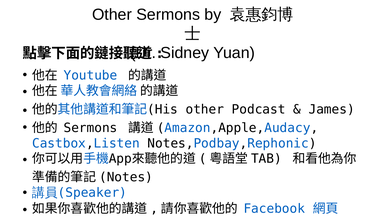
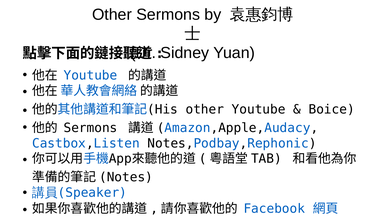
other Podcast: Podcast -> Youtube (259, 109)
James: James -> Boice (332, 109)
